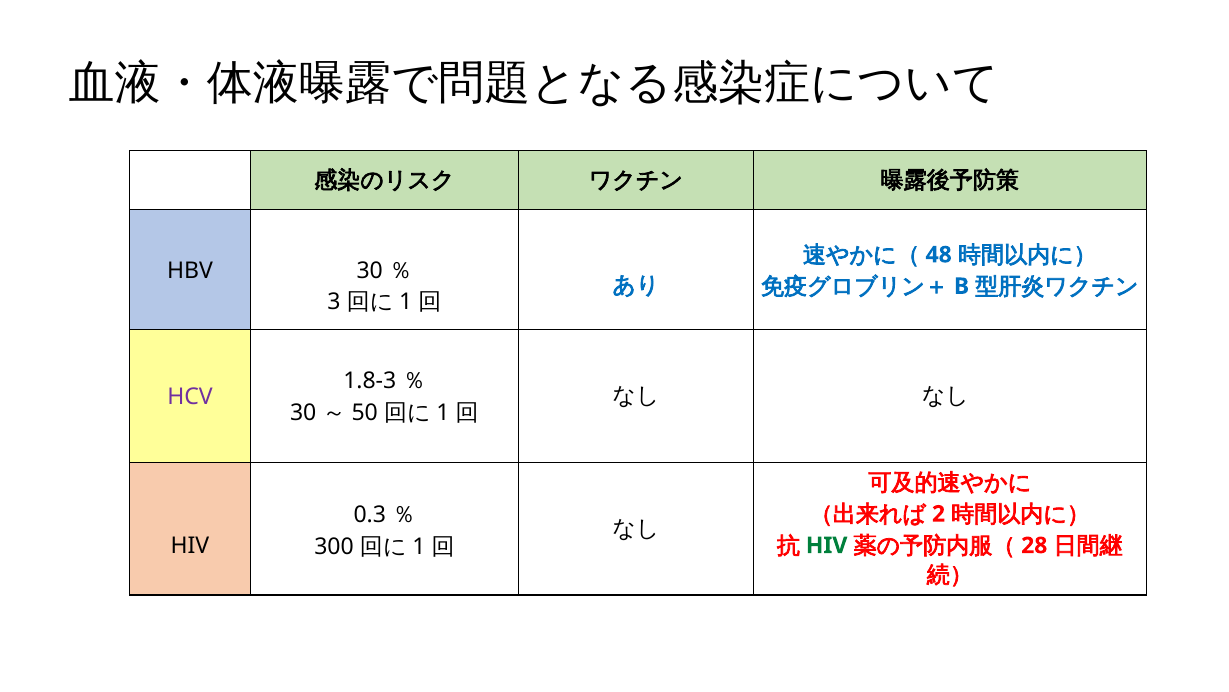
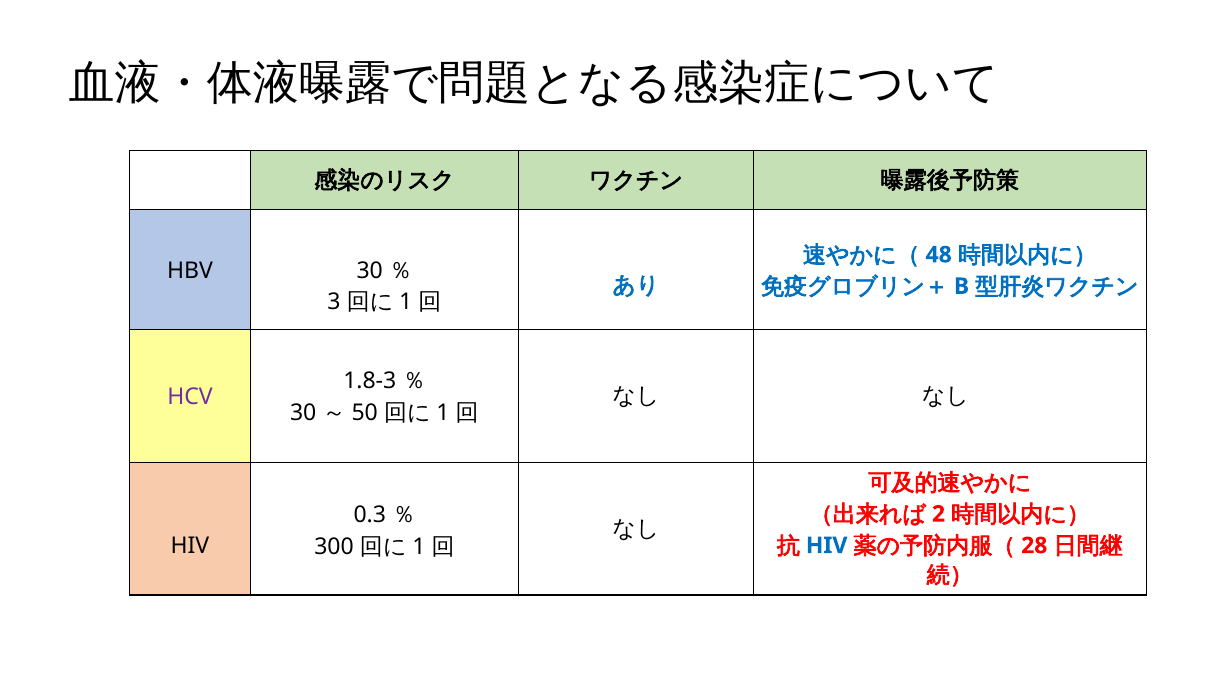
HIV colour: green -> blue (827, 545)
